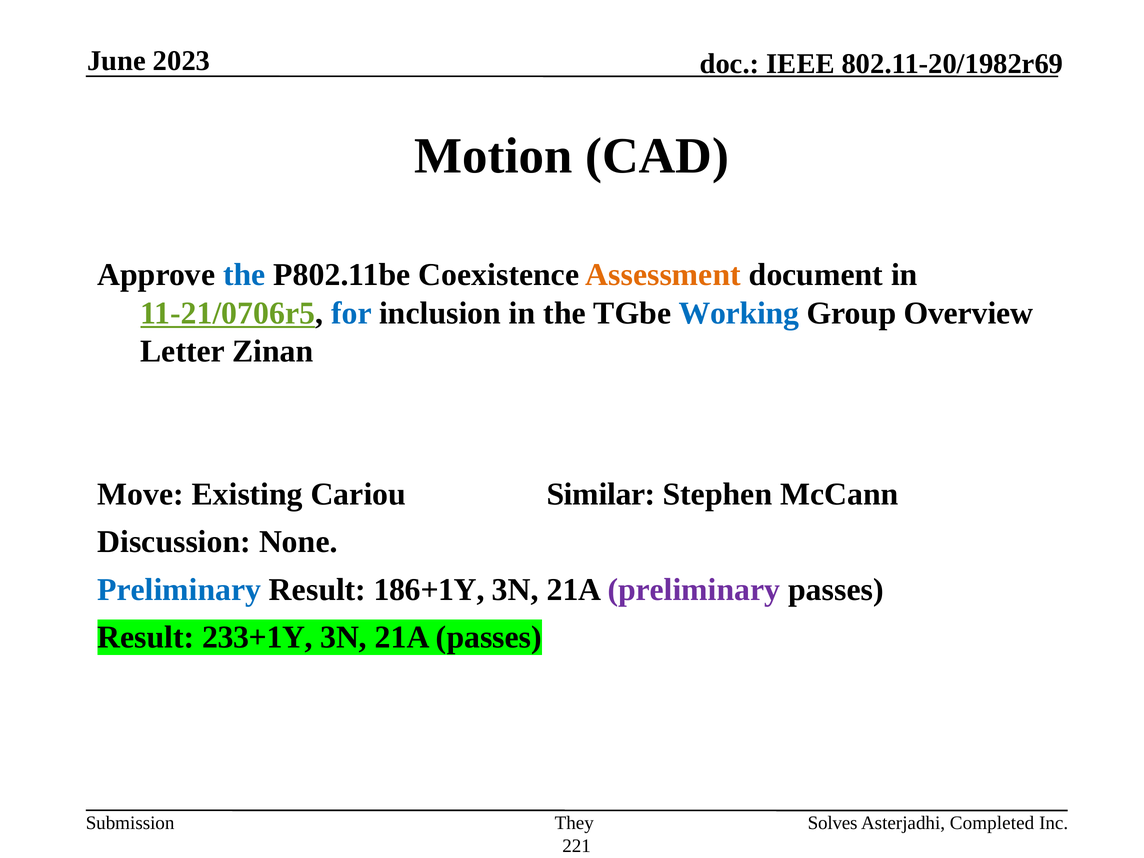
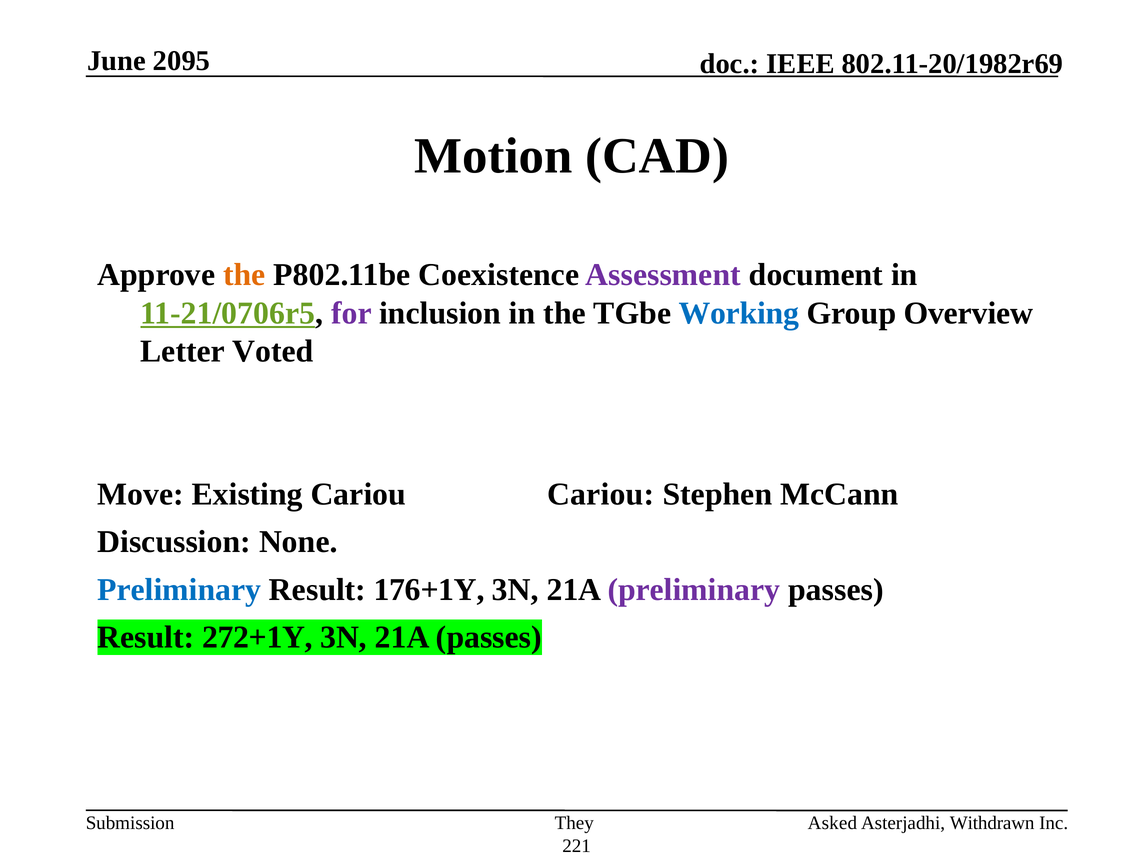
2023: 2023 -> 2095 (182, 61)
the colour: blue -> orange (244, 275)
Assessment colour: orange -> purple (663, 275)
for colour: blue -> purple (351, 313)
Zinan: Zinan -> Voted (273, 351)
Cariou Similar: Similar -> Cariou (601, 494)
186+1Y: 186+1Y -> 176+1Y (429, 590)
233+1Y: 233+1Y -> 272+1Y (257, 637)
Solves: Solves -> Asked (832, 823)
Completed: Completed -> Withdrawn (992, 823)
